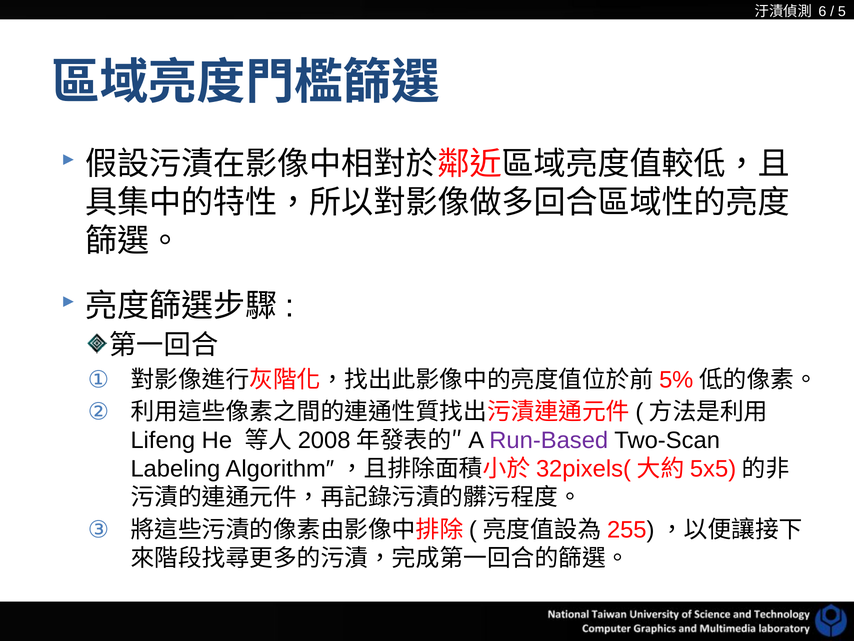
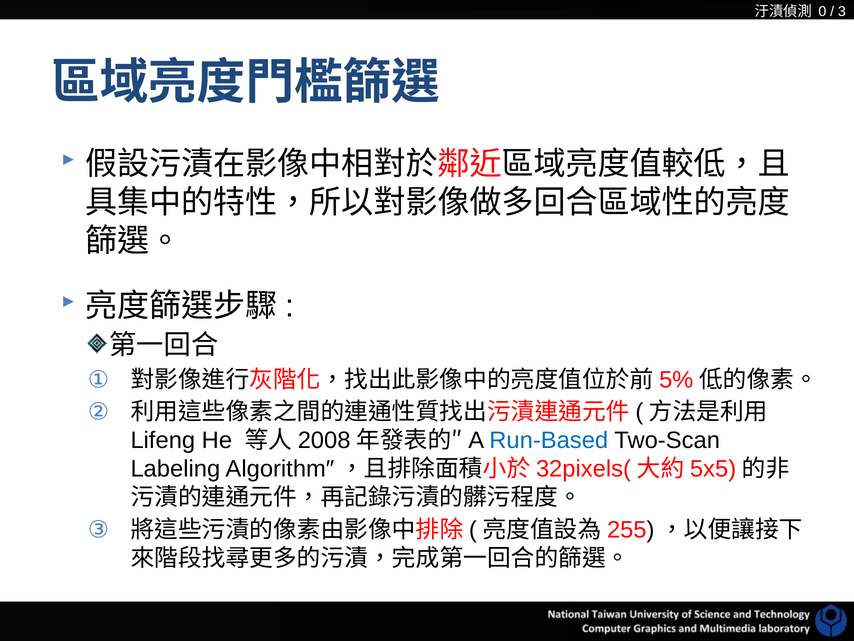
6: 6 -> 0 (822, 12)
5: 5 -> 3 (842, 12)
Run-Based colour: purple -> blue (549, 440)
